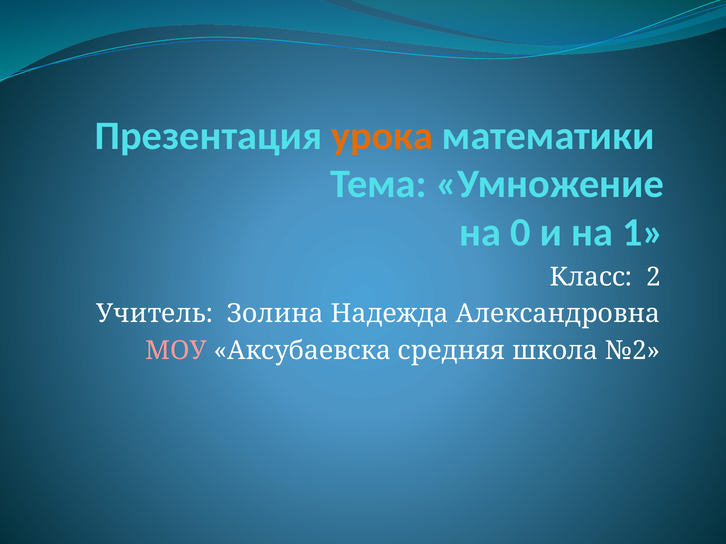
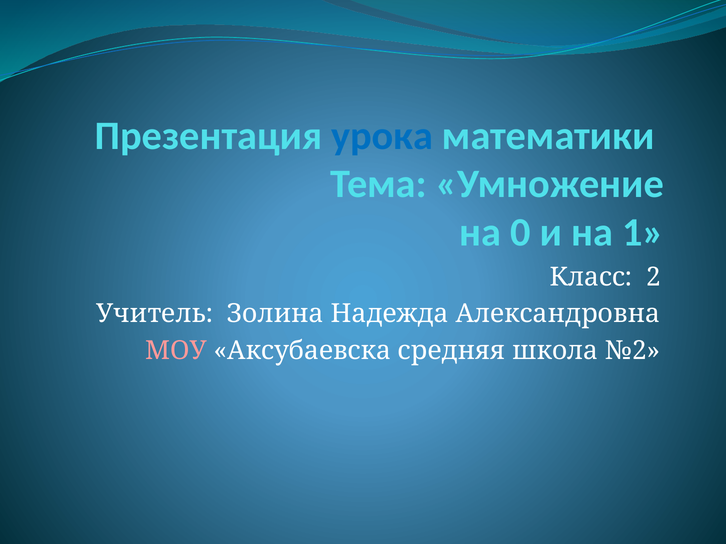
урока colour: orange -> blue (382, 136)
